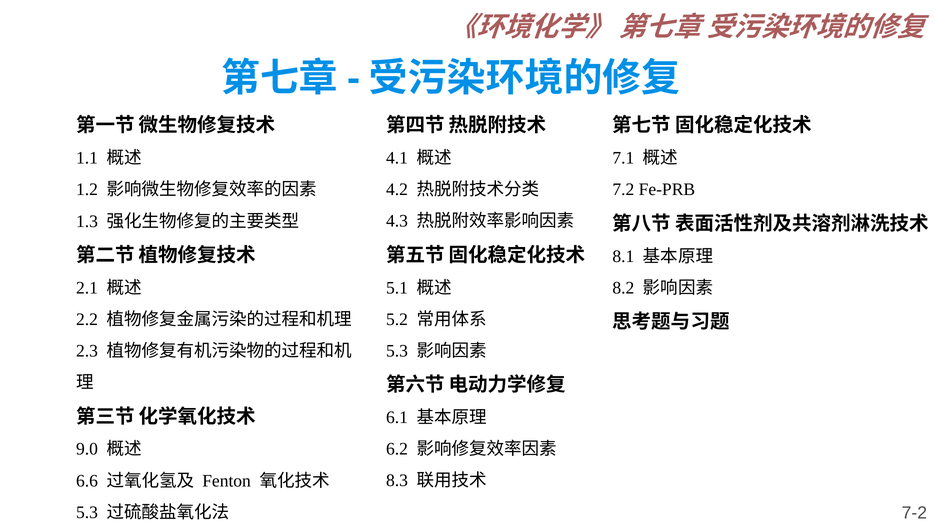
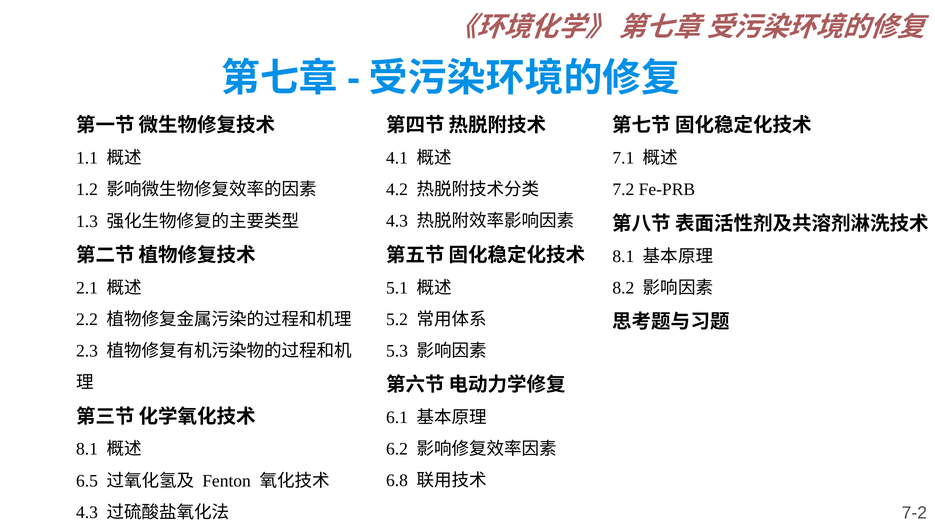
9.0: 9.0 -> 8.1 (87, 449)
8.3: 8.3 -> 6.8 (397, 481)
6.6: 6.6 -> 6.5 (87, 481)
5.3: 5.3 -> 4.3 (87, 512)
